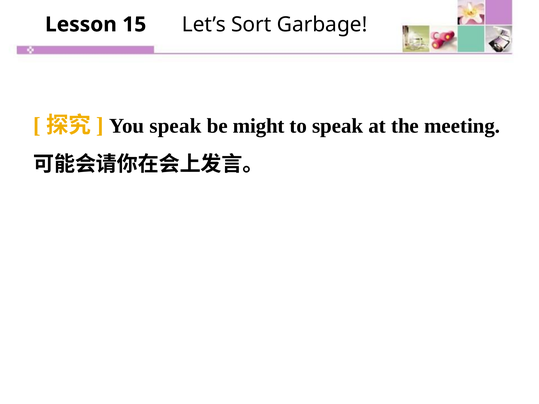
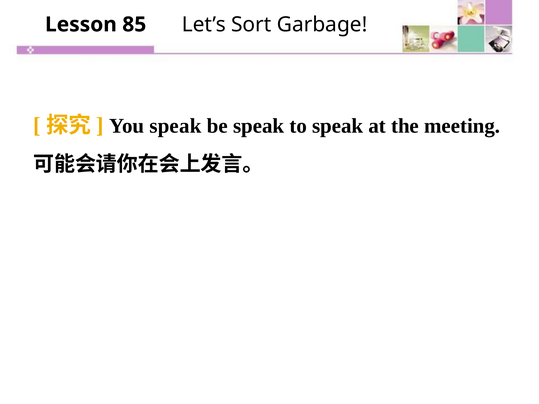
15: 15 -> 85 (134, 25)
be might: might -> speak (259, 126)
